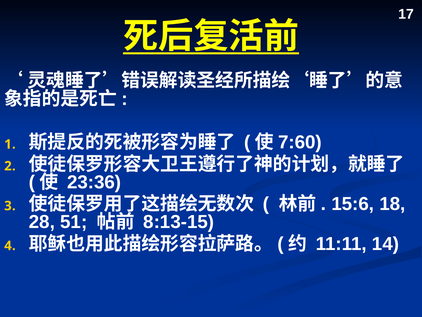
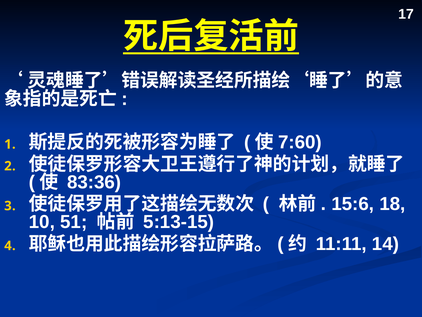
23:36: 23:36 -> 83:36 (94, 182)
28: 28 -> 10 (42, 222)
8:13-15: 8:13-15 -> 5:13-15 (179, 222)
